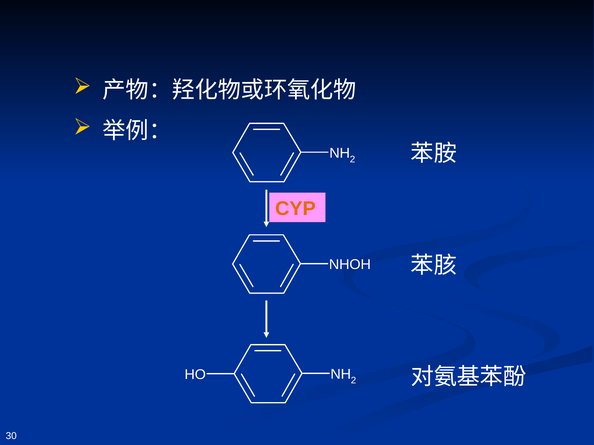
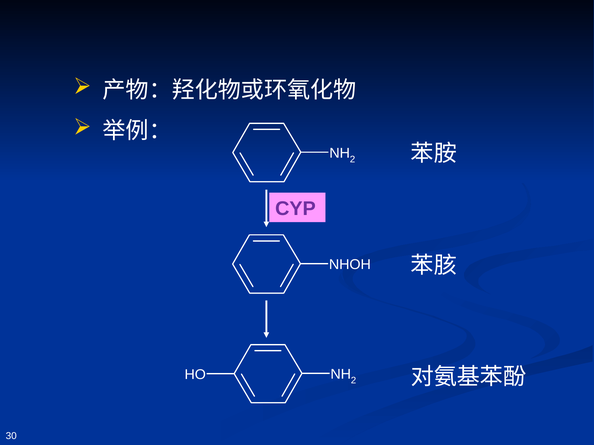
CYP colour: orange -> purple (295, 209)
